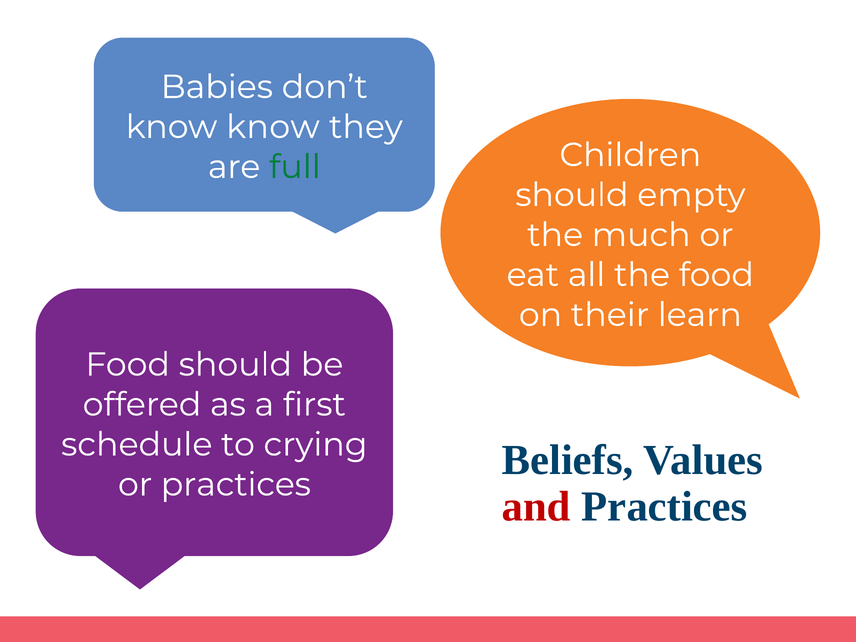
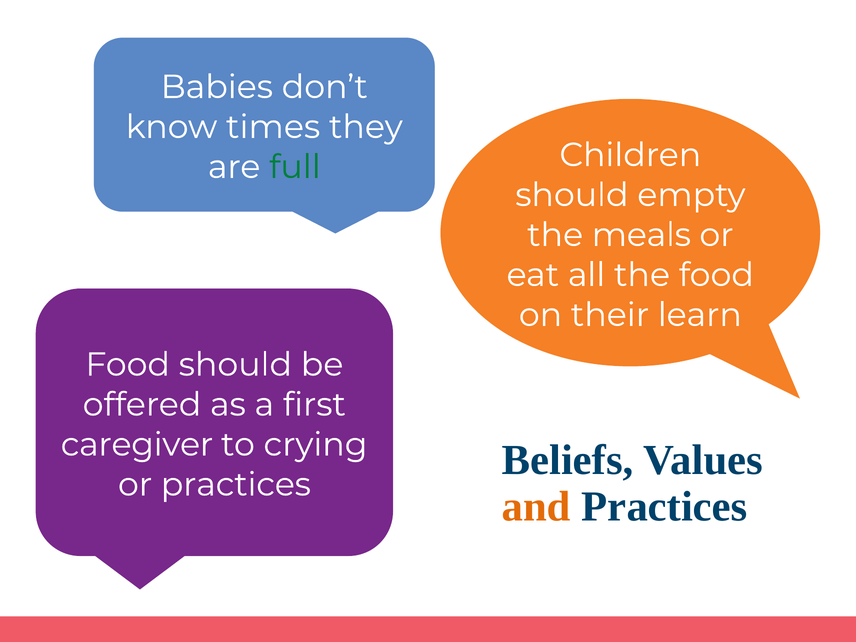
know know: know -> times (273, 127)
much: much -> meals (641, 235)
schedule: schedule -> caregiver (137, 445)
and colour: red -> orange (536, 507)
